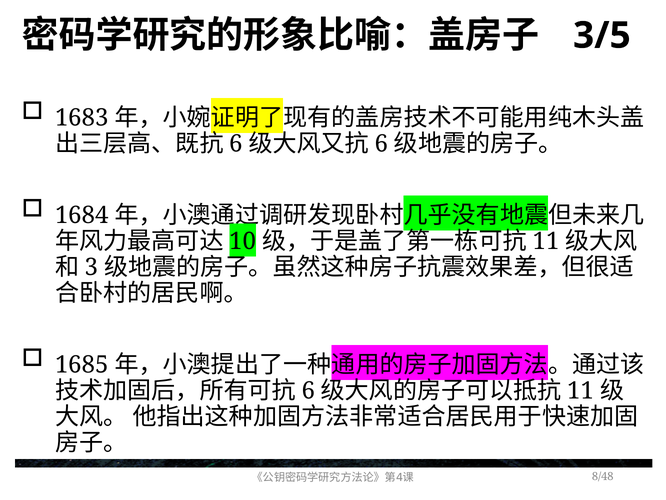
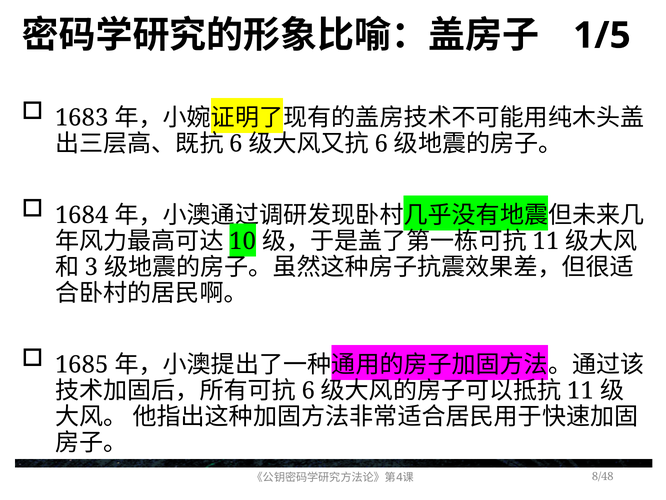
3/5: 3/5 -> 1/5 (602, 35)
